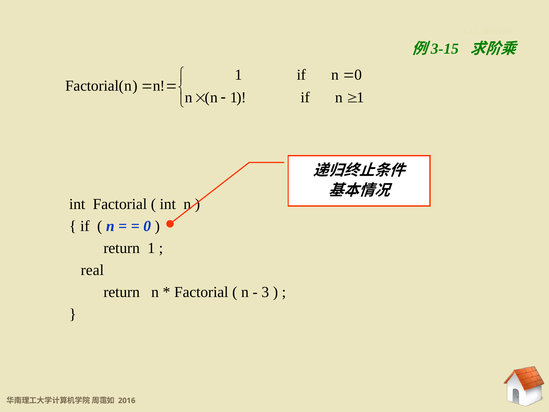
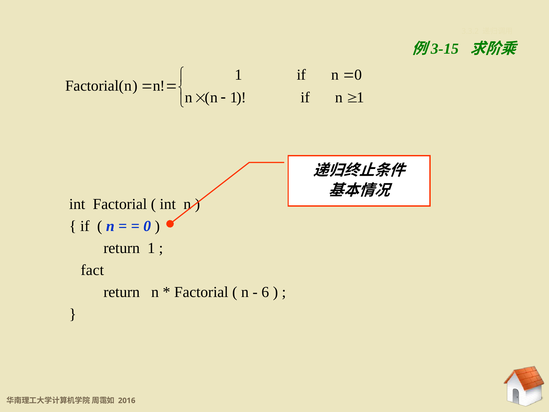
real: real -> fact (92, 270)
3: 3 -> 6 (265, 292)
